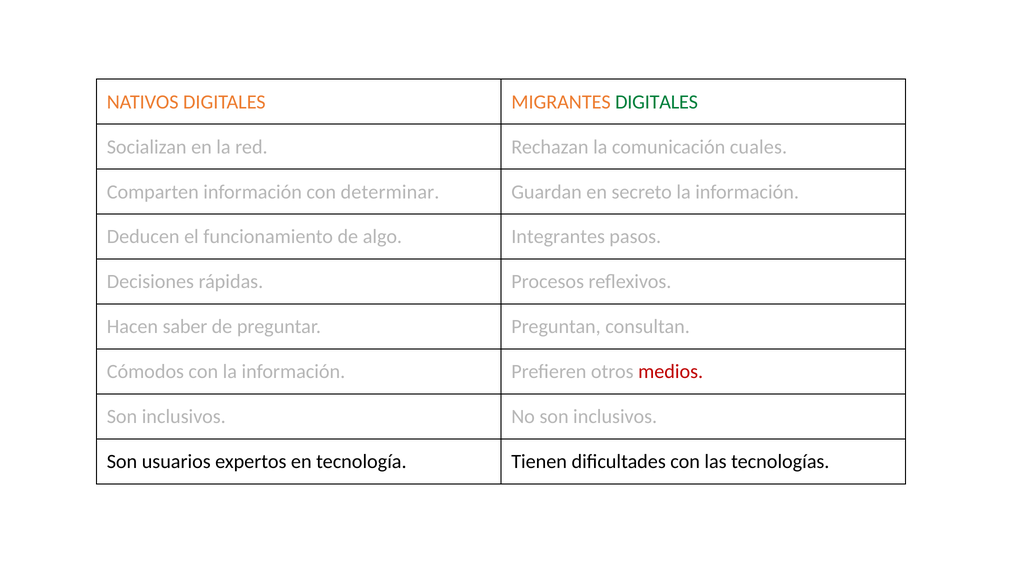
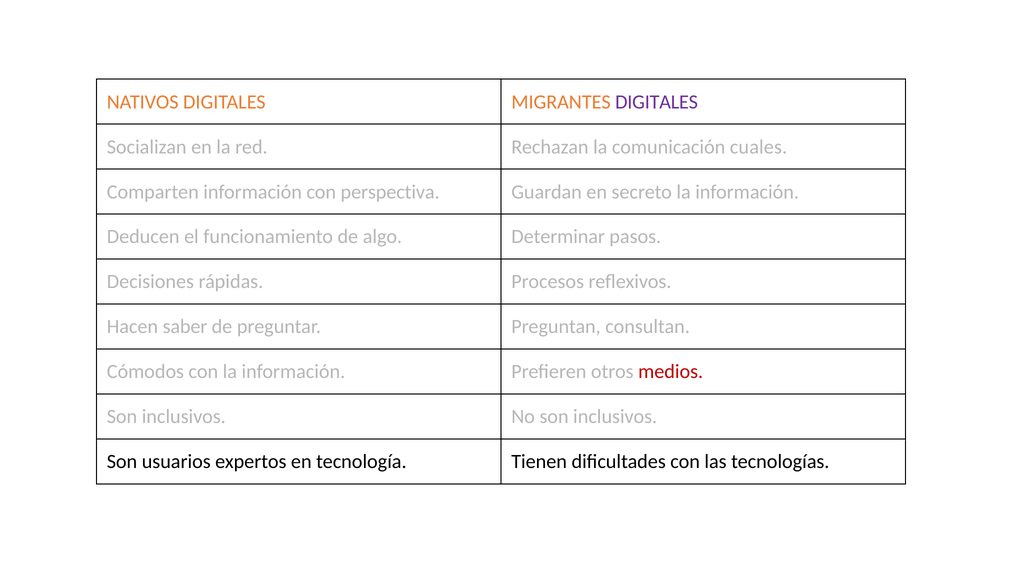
DIGITALES colour: green -> purple (657, 102)
determinar: determinar -> perspectiva (390, 192)
Integrantes: Integrantes -> Determinar (558, 237)
